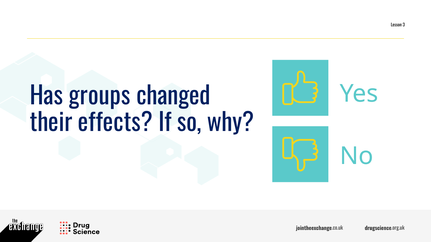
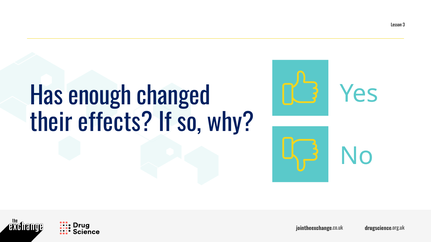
groups: groups -> enough (100, 97)
